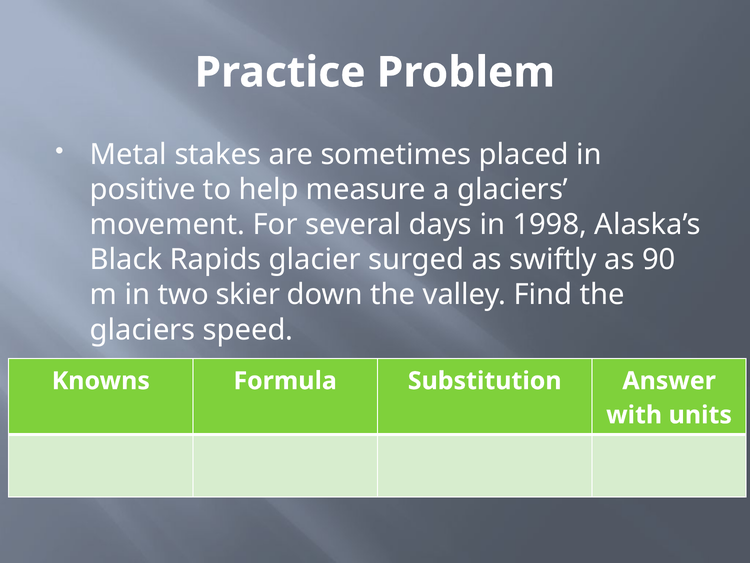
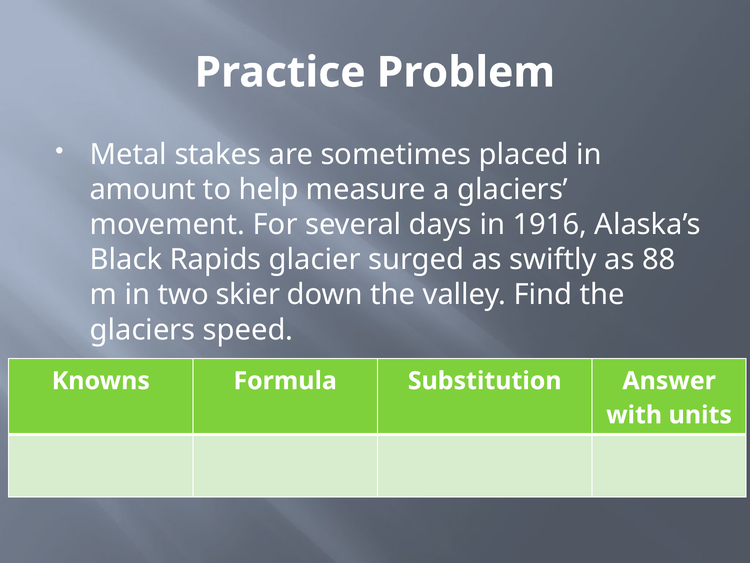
positive: positive -> amount (143, 190)
1998: 1998 -> 1916 (550, 225)
90: 90 -> 88 (659, 260)
